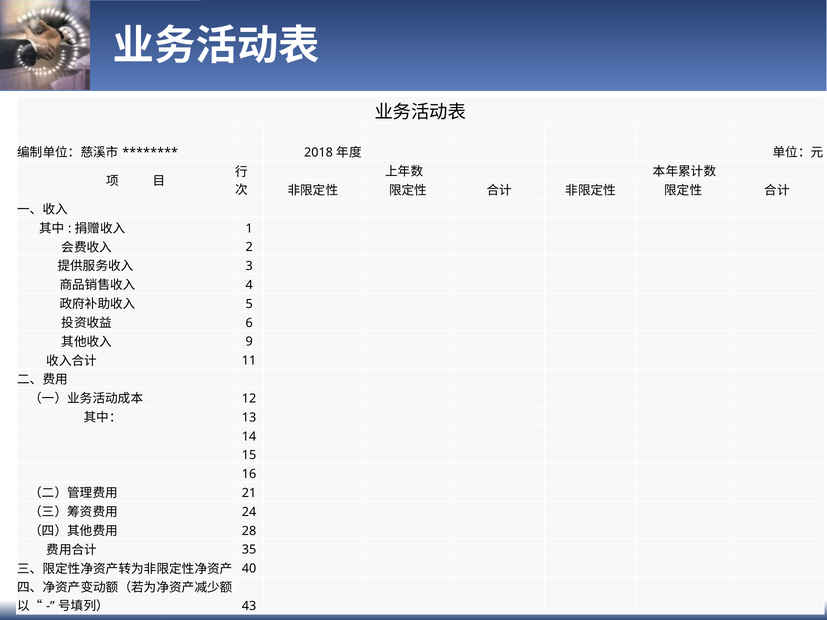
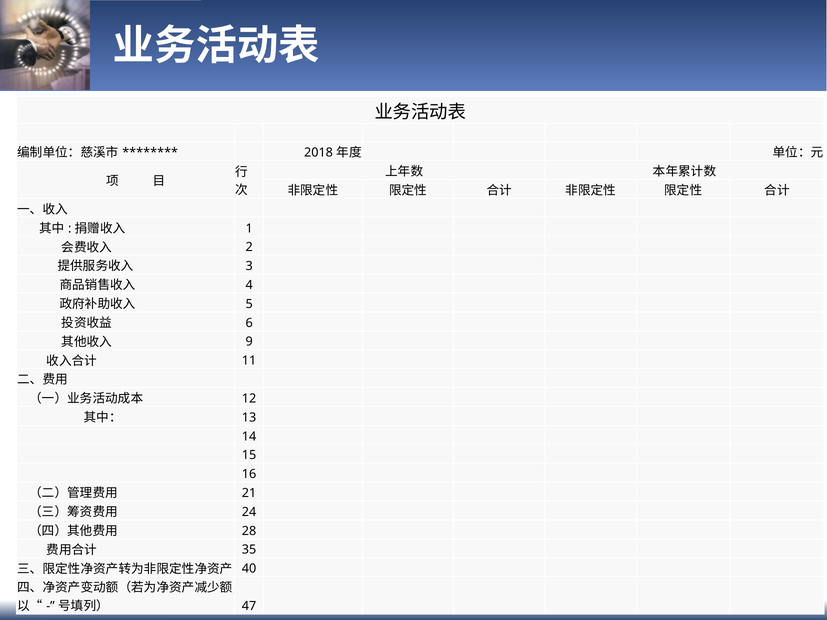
43: 43 -> 47 (249, 606)
